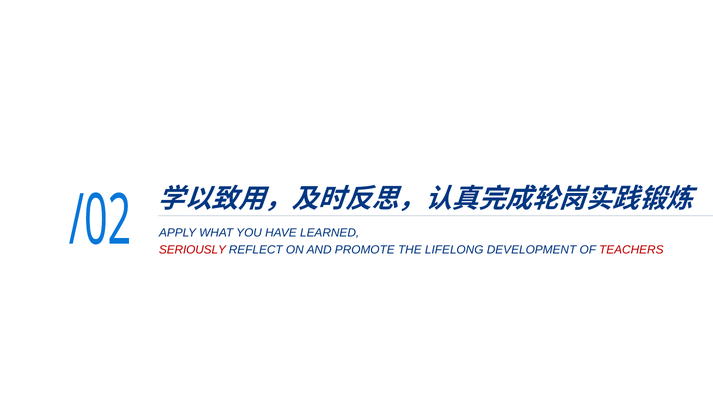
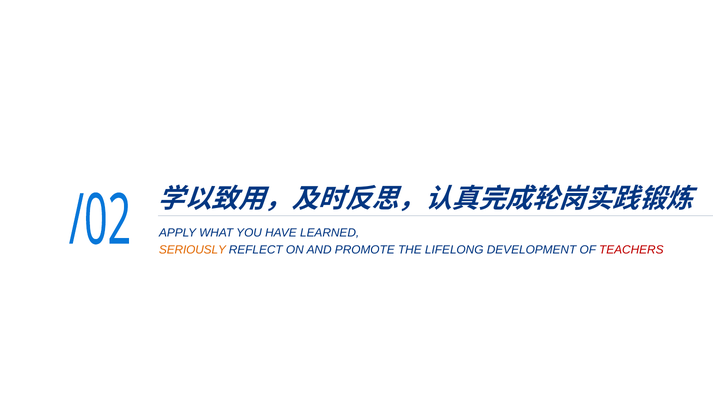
SERIOUSLY colour: red -> orange (192, 250)
